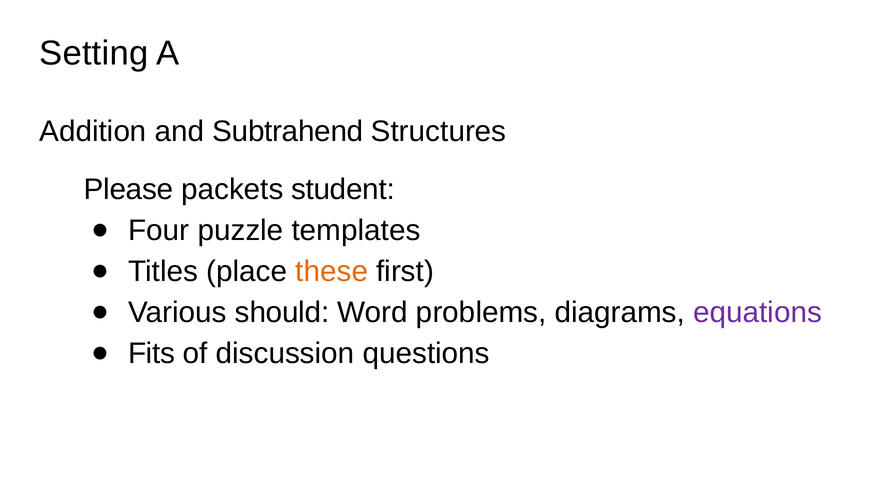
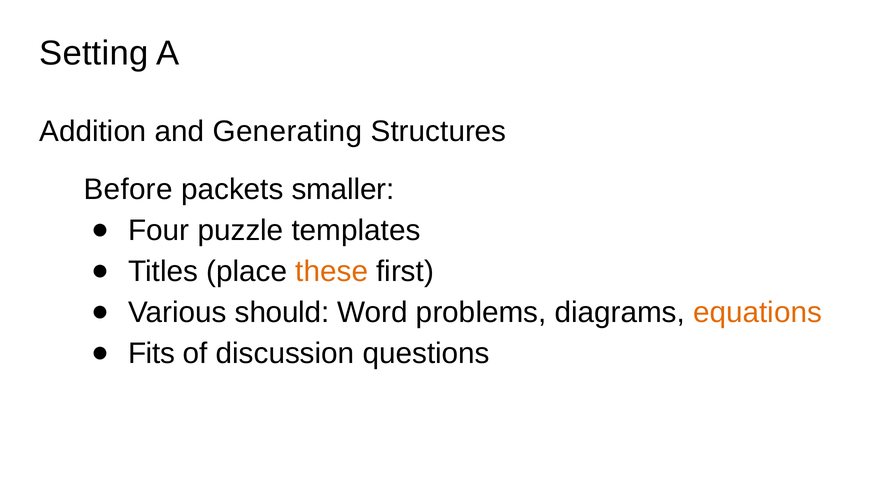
Subtrahend: Subtrahend -> Generating (288, 132)
Please: Please -> Before (128, 190)
student: student -> smaller (343, 190)
equations colour: purple -> orange (758, 313)
